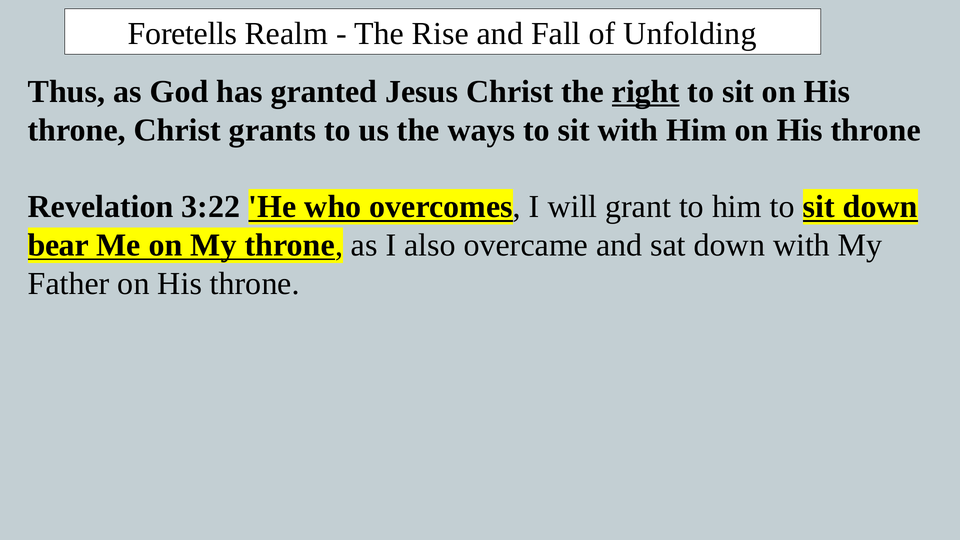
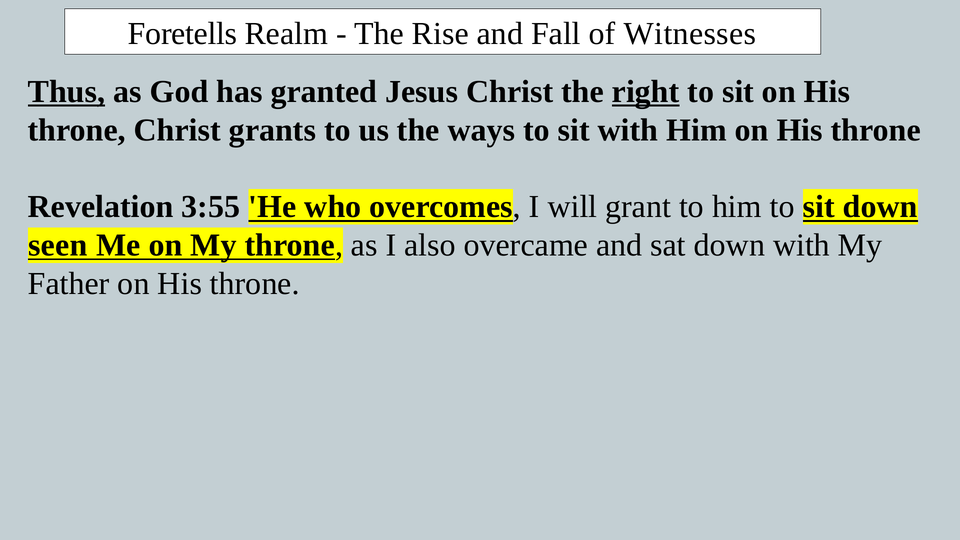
Unfolding: Unfolding -> Witnesses (690, 34)
Thus underline: none -> present (66, 92)
3:22: 3:22 -> 3:55 (211, 207)
bear: bear -> seen (58, 245)
